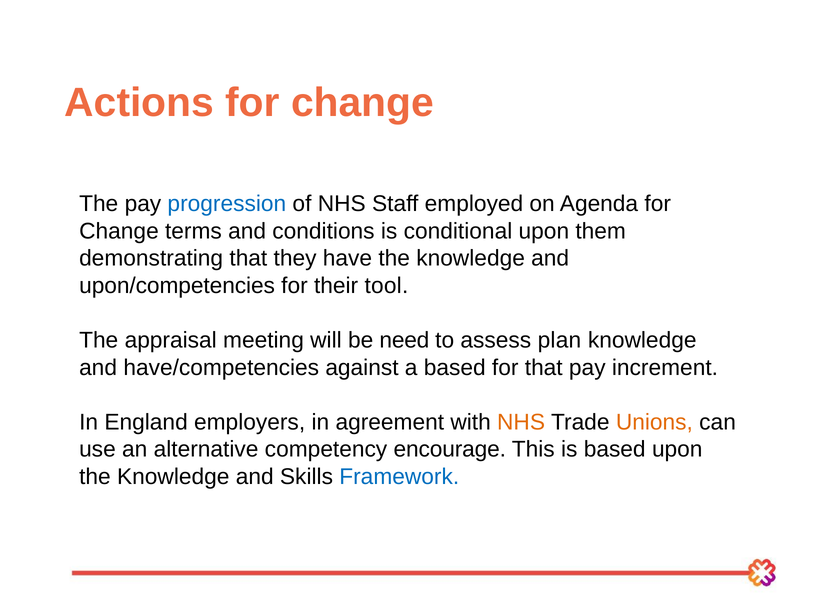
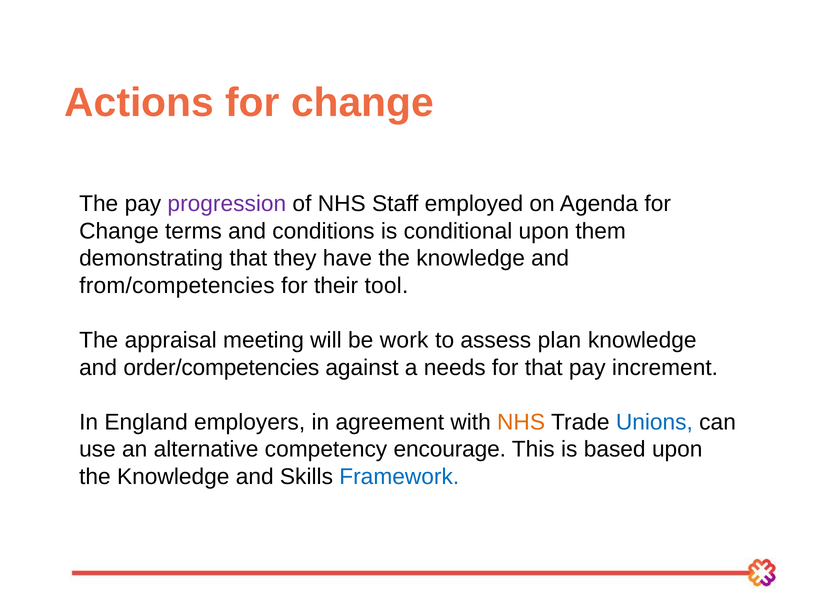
progression colour: blue -> purple (227, 204)
upon/competencies: upon/competencies -> from/competencies (177, 286)
need: need -> work (404, 340)
have/competencies: have/competencies -> order/competencies (221, 367)
a based: based -> needs (455, 367)
Unions colour: orange -> blue (654, 422)
